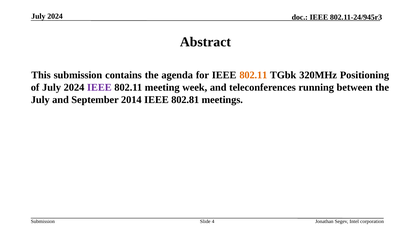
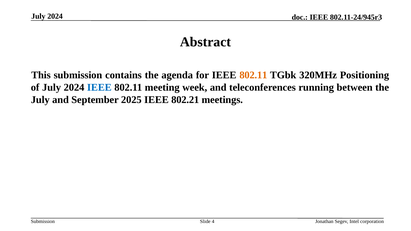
IEEE colour: purple -> blue (99, 88)
2014: 2014 -> 2025 (131, 100)
802.81: 802.81 -> 802.21 (185, 100)
